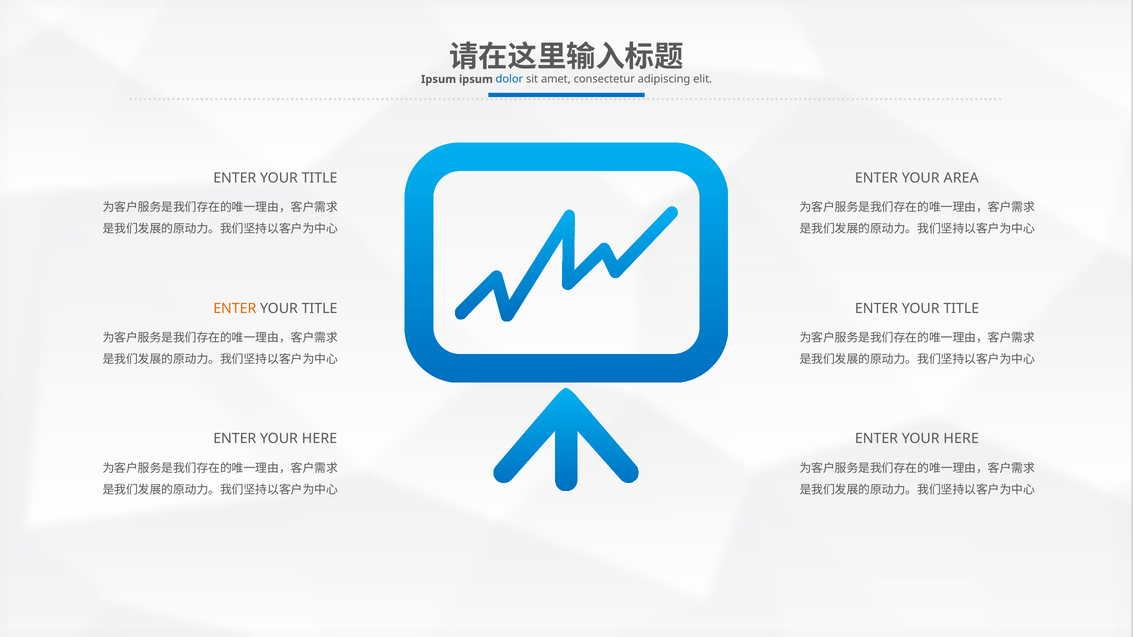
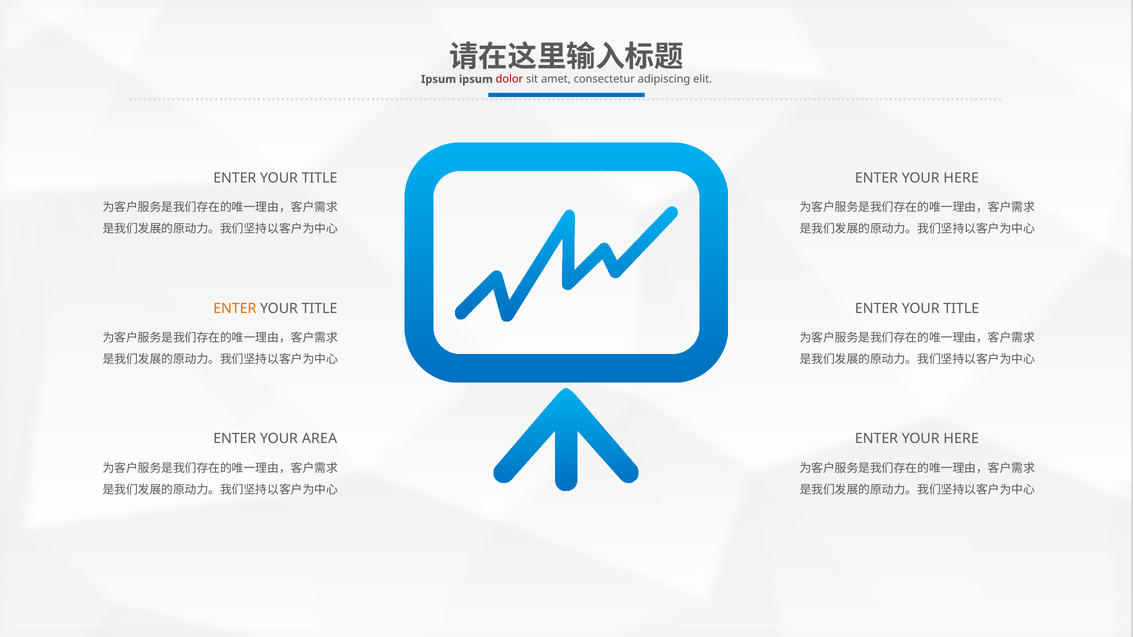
dolor colour: blue -> red (509, 79)
AREA: AREA -> HERE (961, 178)
HERE: HERE -> AREA (319, 439)
